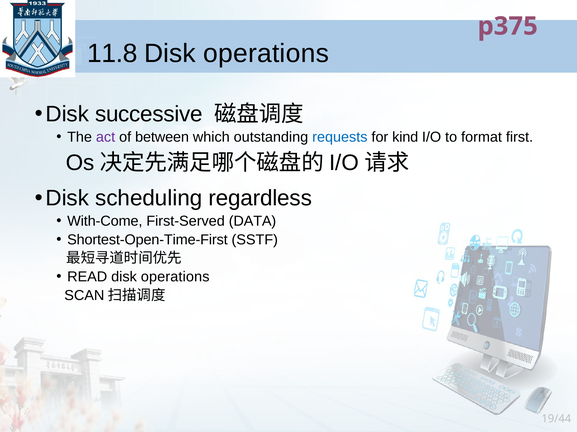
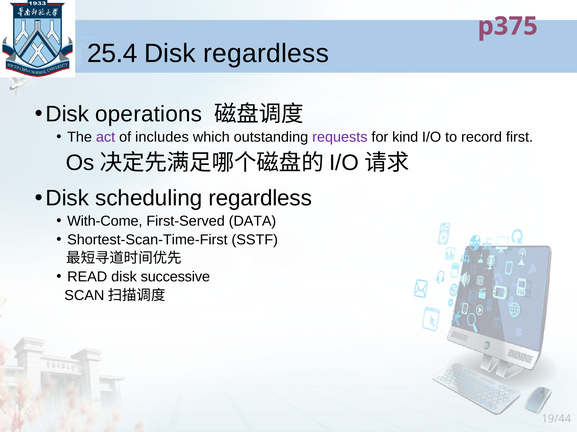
11.8: 11.8 -> 25.4 (112, 54)
operations: operations -> regardless (266, 54)
successive: successive -> operations (149, 114)
between: between -> includes (162, 137)
requests colour: blue -> purple (340, 137)
format: format -> record (482, 137)
Shortest-Open-Time-First: Shortest-Open-Time-First -> Shortest-Scan-Time-First (147, 240)
operations: operations -> successive (175, 277)
